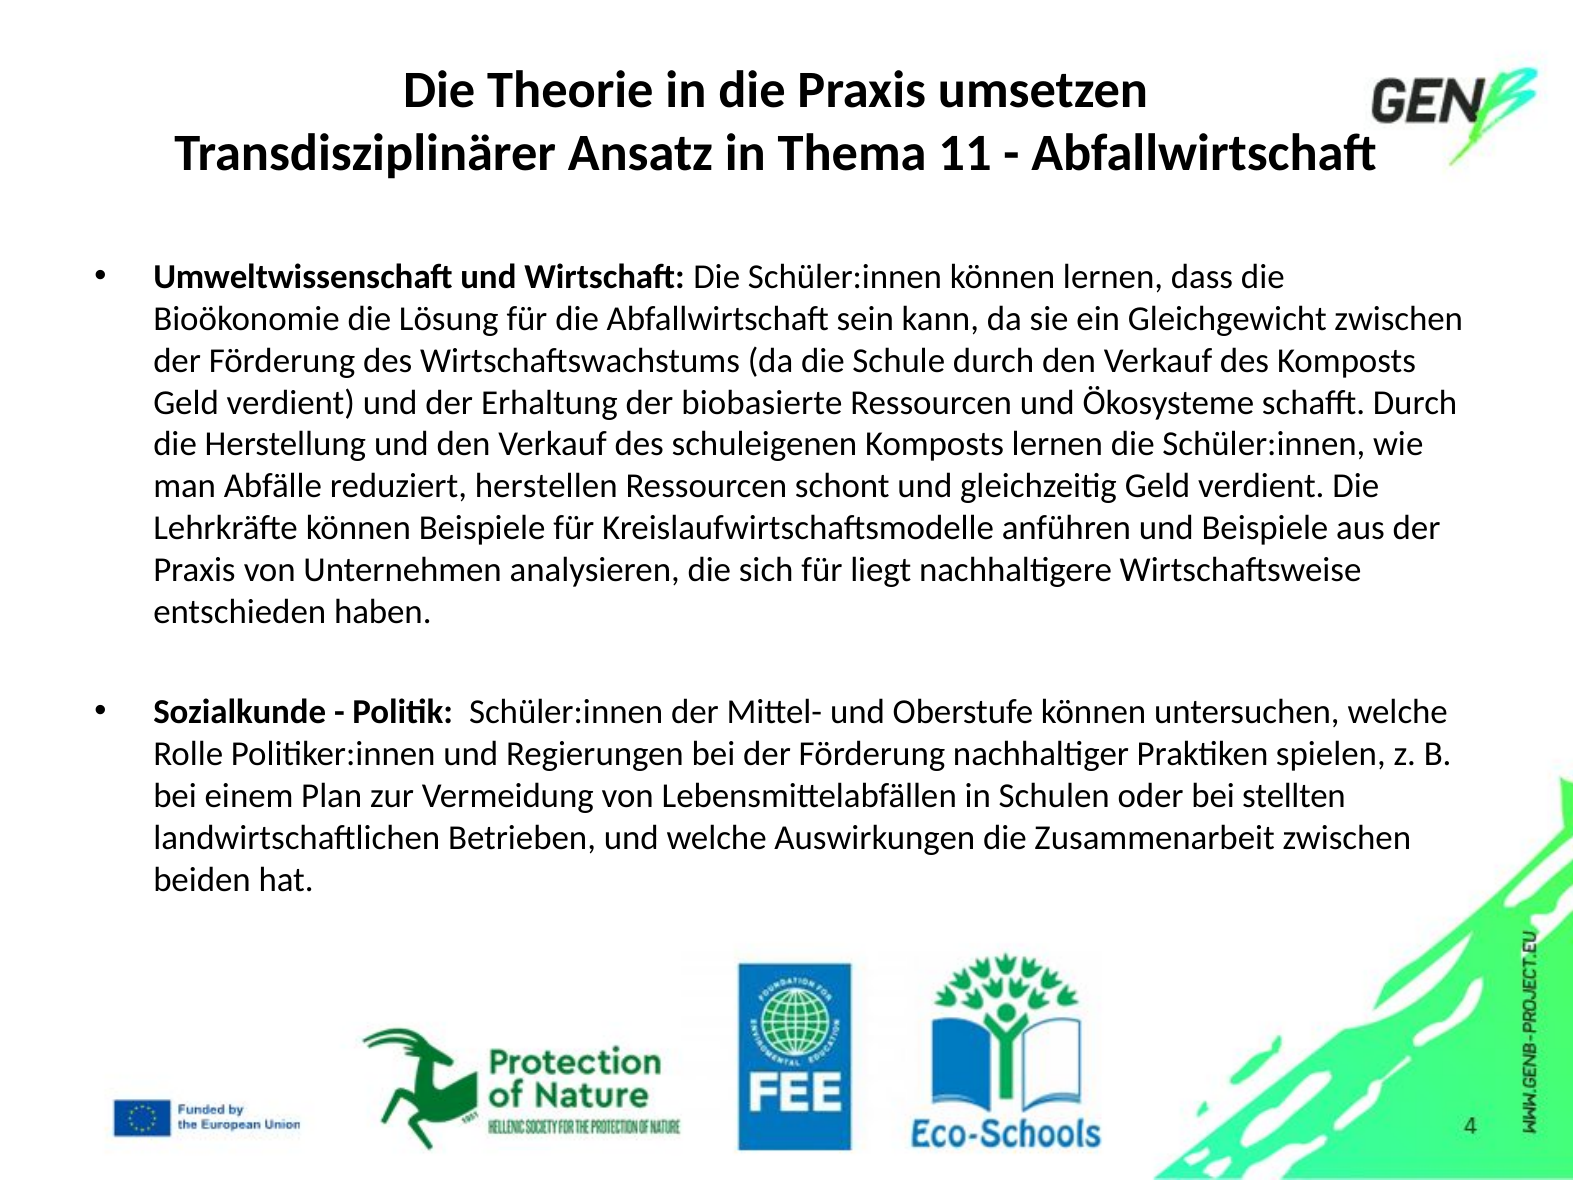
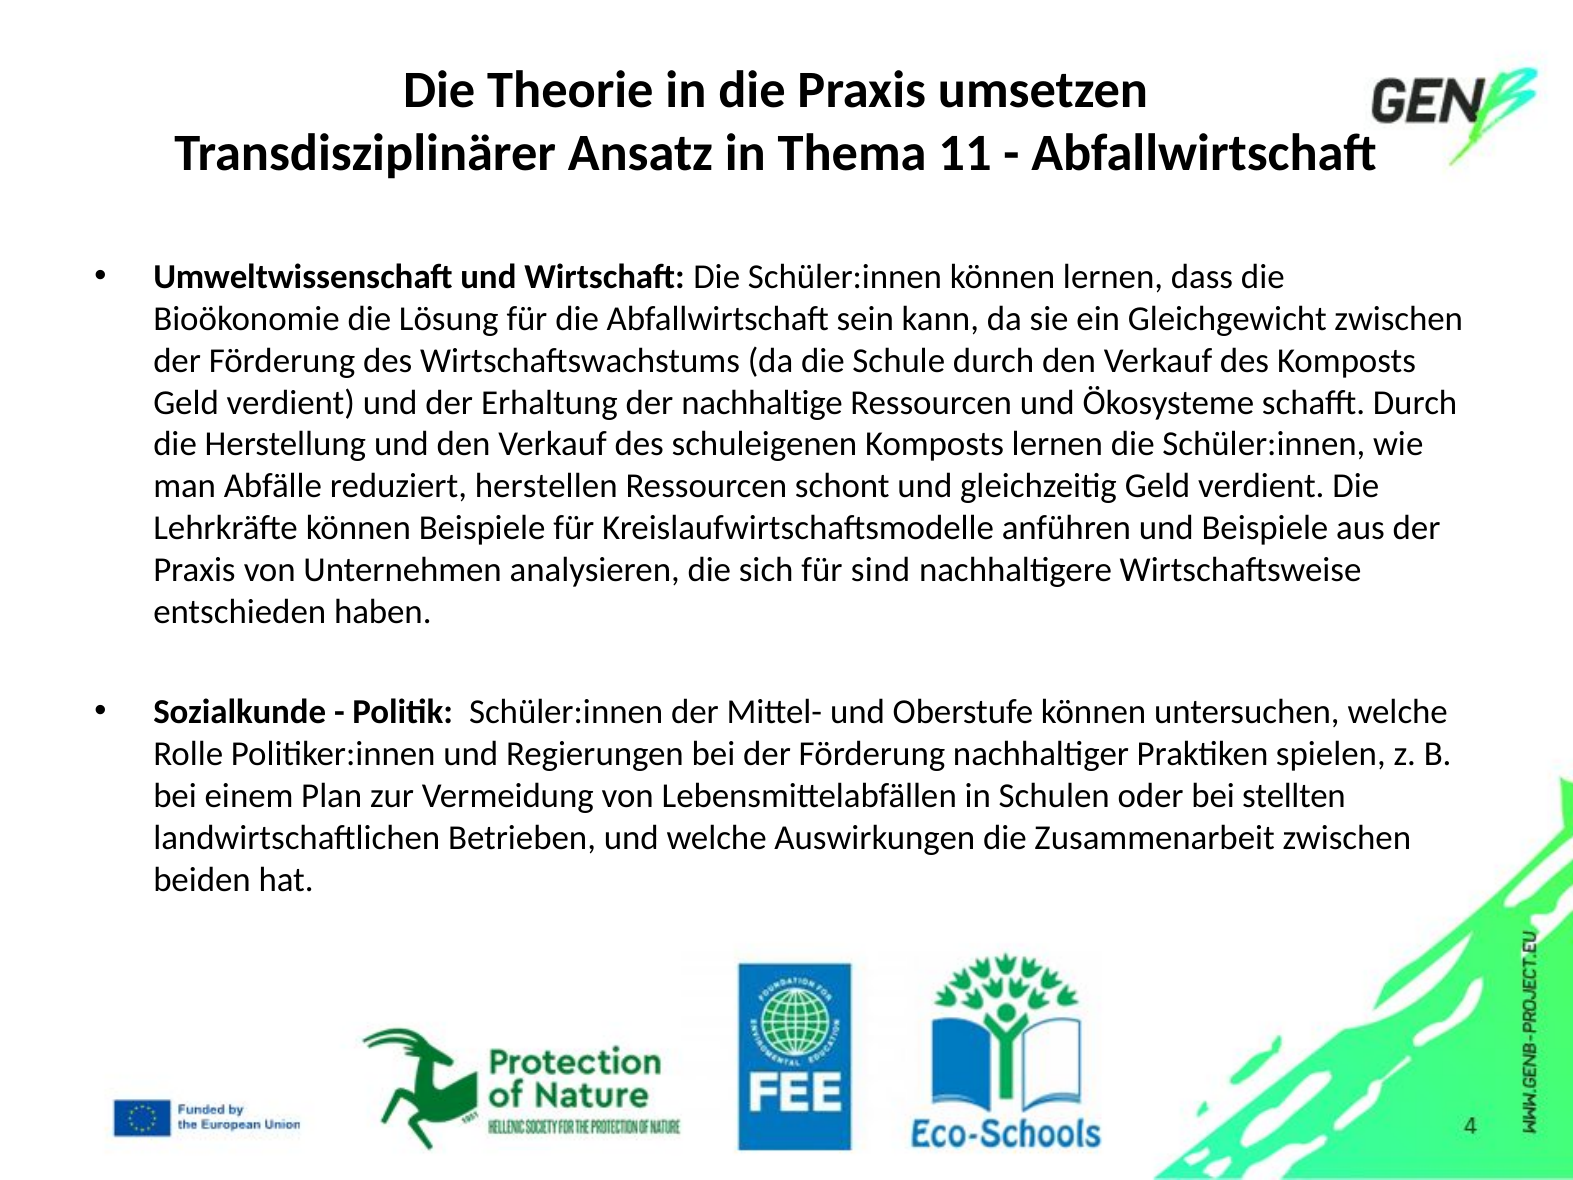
biobasierte: biobasierte -> nachhaltige (762, 402)
liegt: liegt -> sind (881, 570)
